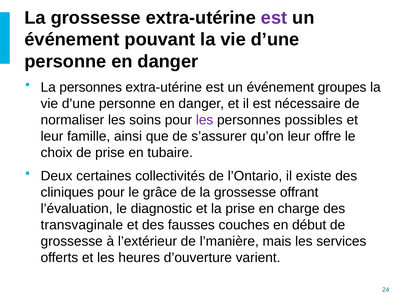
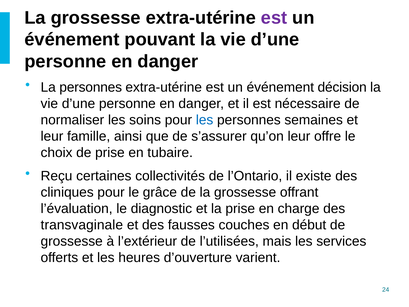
groupes: groupes -> décision (342, 87)
les colour: purple -> blue (205, 120)
possibles: possibles -> semaines (314, 120)
Deux: Deux -> Reçu (57, 176)
l’manière: l’manière -> l’utilisées (229, 241)
